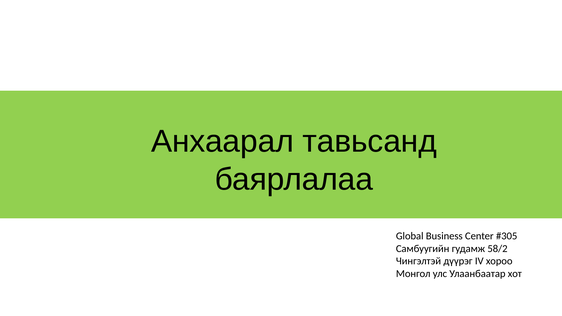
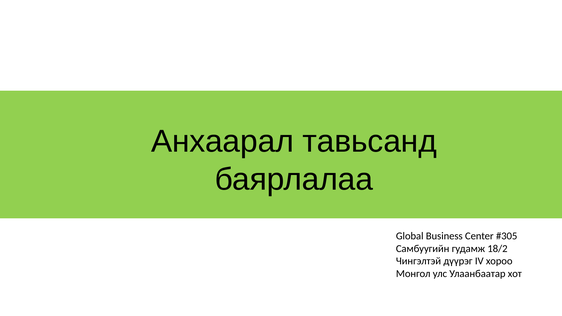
58/2: 58/2 -> 18/2 (498, 249)
